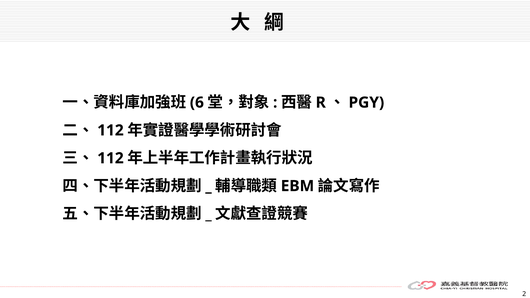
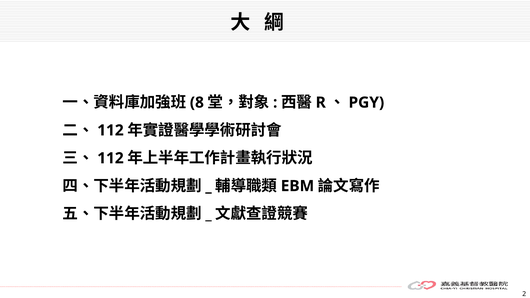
6: 6 -> 8 (197, 103)
